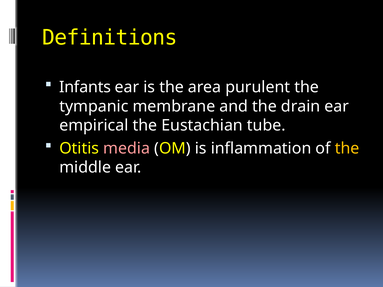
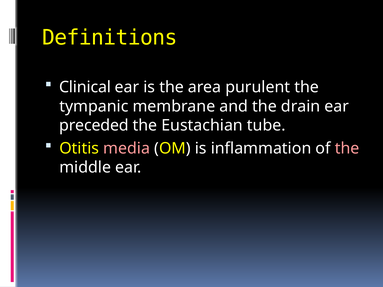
Infants: Infants -> Clinical (85, 87)
empirical: empirical -> preceded (94, 126)
the colour: yellow -> pink (347, 148)
